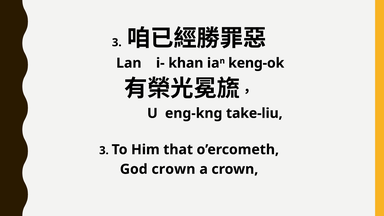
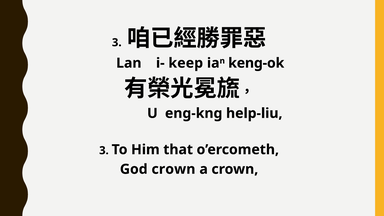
khan: khan -> keep (186, 63)
take-liu: take-liu -> help-liu (254, 113)
